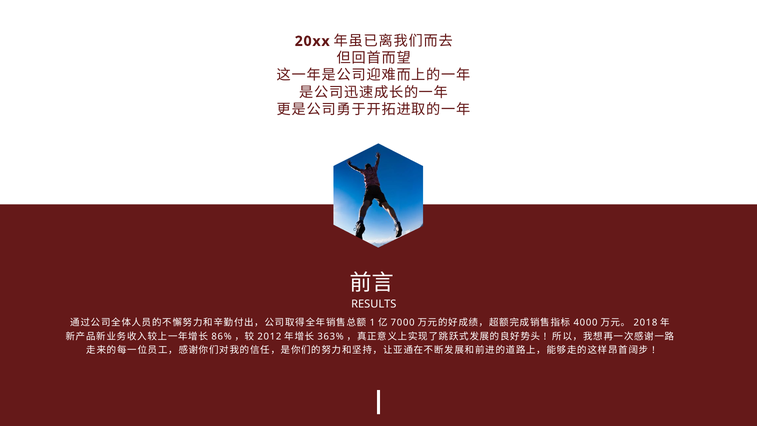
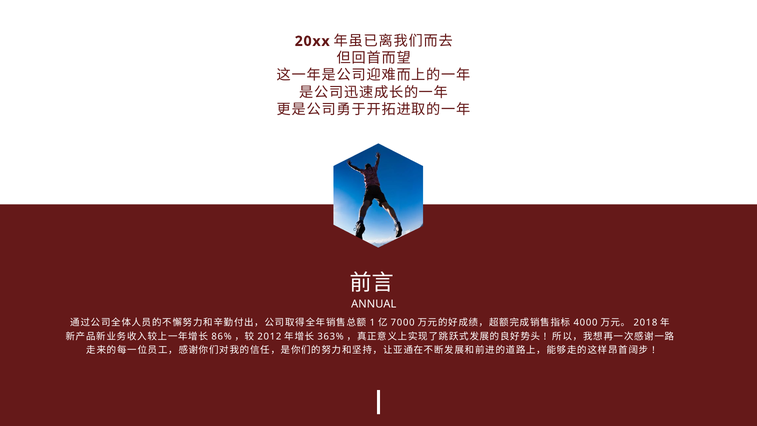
RESULTS: RESULTS -> ANNUAL (374, 304)
